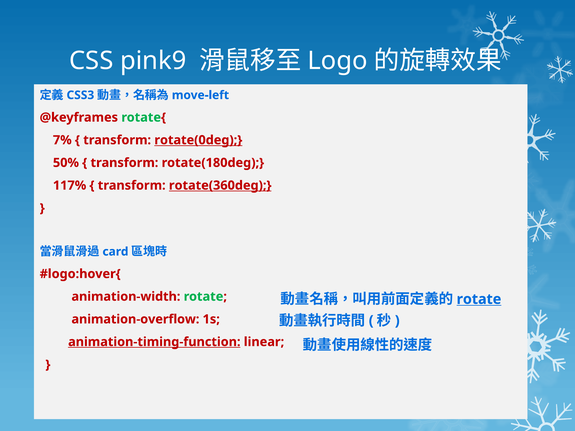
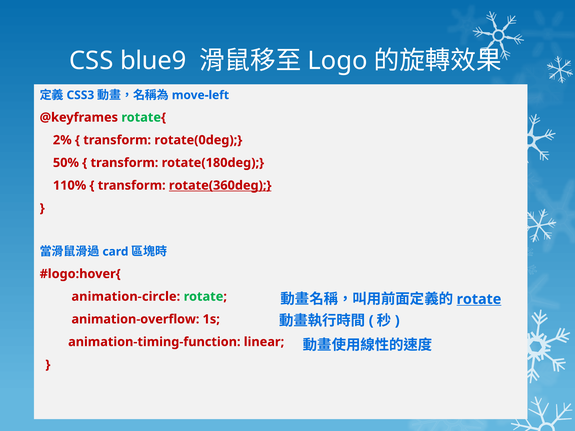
pink9: pink9 -> blue9 (153, 61)
7%: 7% -> 2% (62, 140)
rotate(0deg underline: present -> none (198, 140)
117%: 117% -> 110% (70, 186)
animation-width: animation-width -> animation-circle (126, 297)
animation-timing-function underline: present -> none (154, 342)
